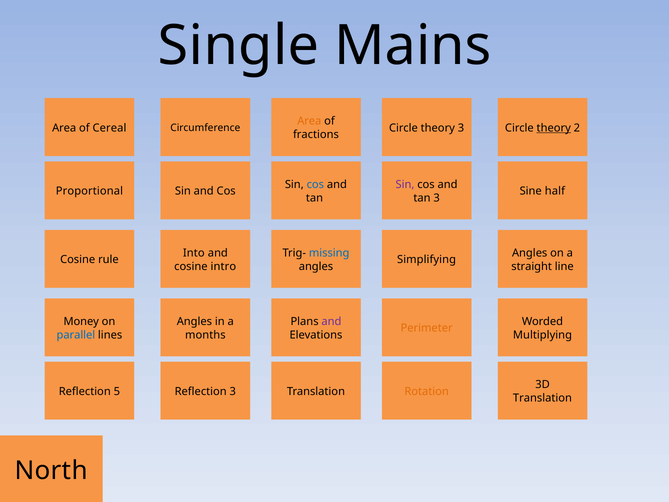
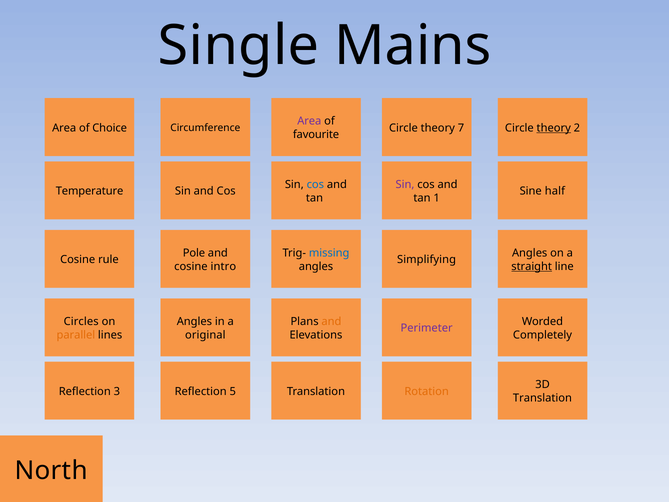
Area colour: orange -> purple (309, 121)
Cereal: Cereal -> Choice (110, 128)
theory 3: 3 -> 7 (461, 128)
fractions: fractions -> favourite (316, 134)
Proportional: Proportional -> Temperature (90, 191)
tan 3: 3 -> 1 (437, 198)
Into: Into -> Pole (194, 253)
straight underline: none -> present (532, 266)
Money: Money -> Circles (81, 321)
and colour: purple -> orange (331, 321)
Perimeter colour: orange -> purple (427, 328)
parallel colour: blue -> orange (76, 335)
months: months -> original (205, 335)
Multiplying: Multiplying -> Completely (543, 335)
5: 5 -> 3 (117, 391)
Reflection 3: 3 -> 5 (233, 391)
